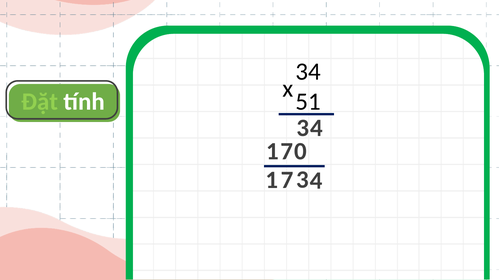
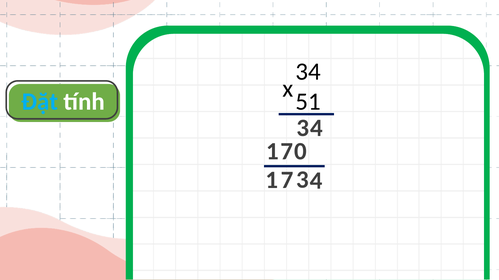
Đặt colour: light green -> light blue (40, 102)
